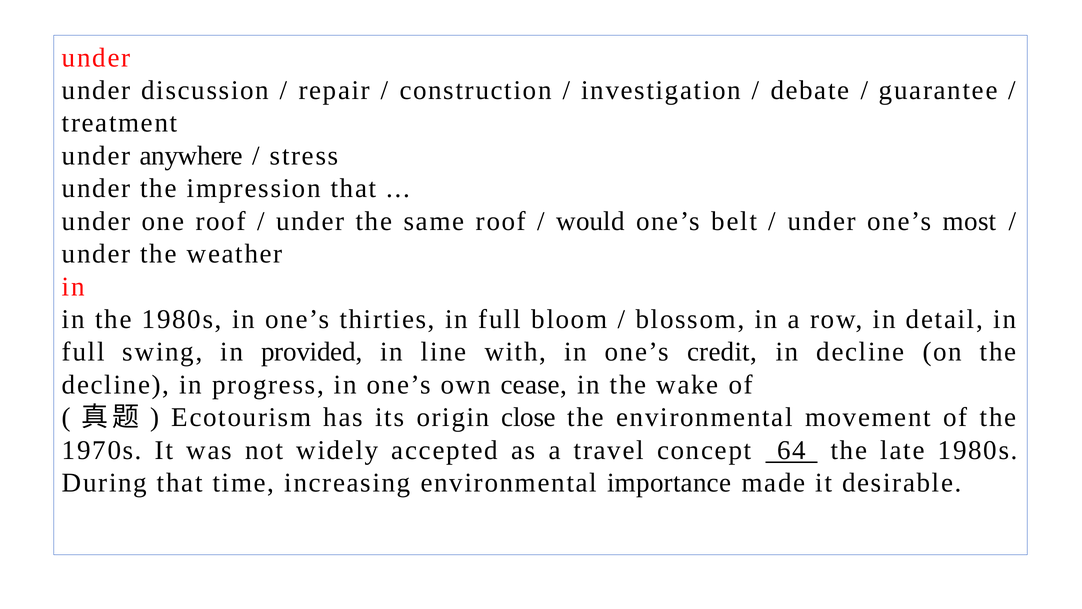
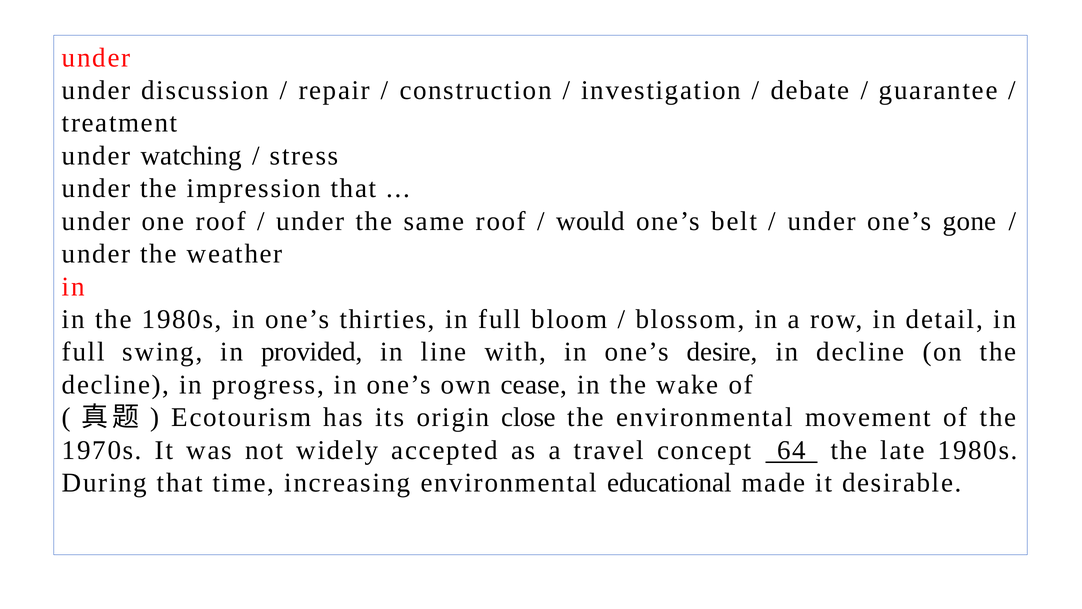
anywhere: anywhere -> watching (191, 156)
most: most -> gone (970, 221)
credit: credit -> desire (722, 352)
importance: importance -> educational (669, 483)
